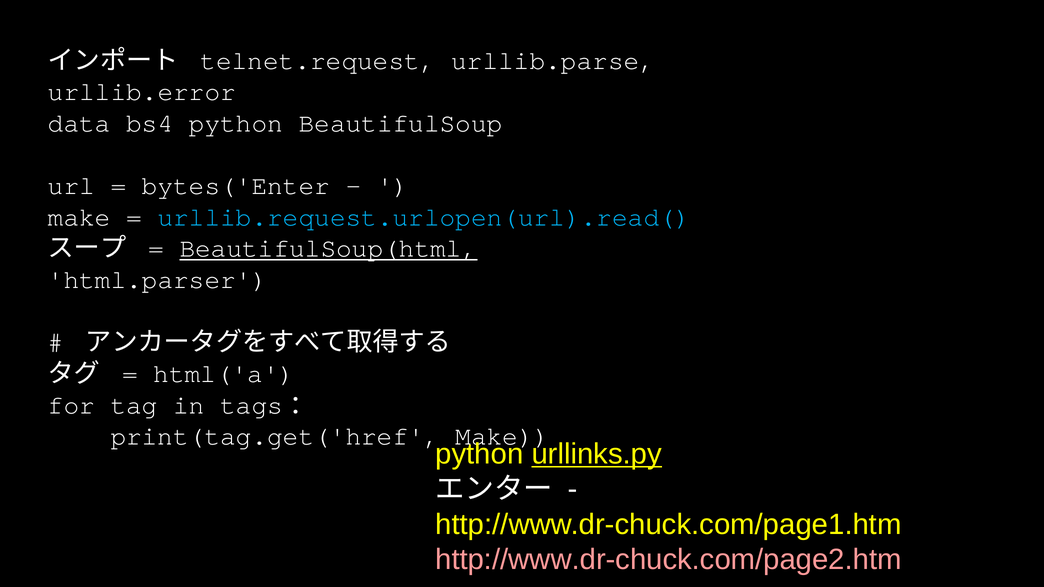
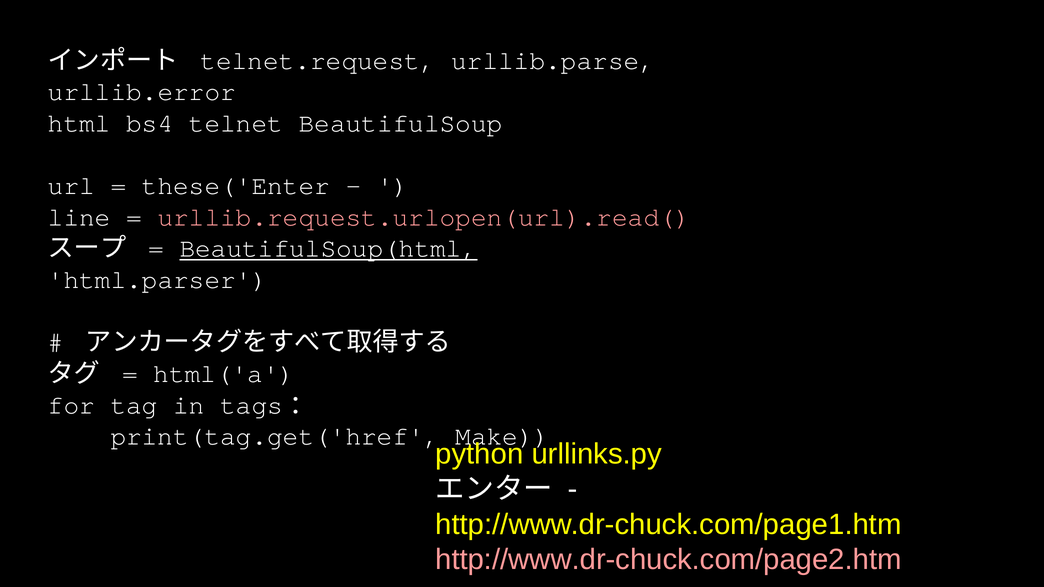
data: data -> html (79, 123)
bs4 python: python -> telnet (236, 123)
bytes('Enter: bytes('Enter -> these('Enter (236, 186)
make: make -> line (79, 217)
urllib.request.urlopen(url).read( colour: light blue -> pink (424, 217)
urllinks.py underline: present -> none (597, 454)
